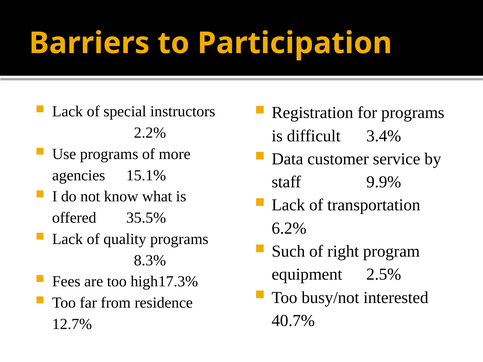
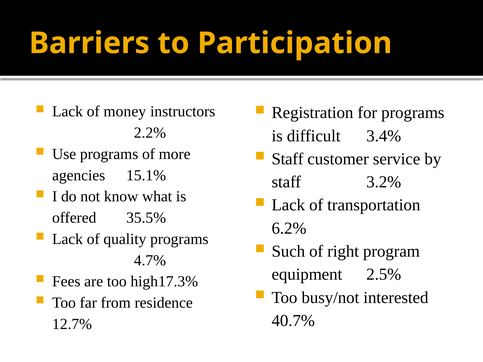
special: special -> money (125, 112)
Data: Data -> Staff (287, 159)
9.9%: 9.9% -> 3.2% (384, 182)
8.3%: 8.3% -> 4.7% (150, 260)
